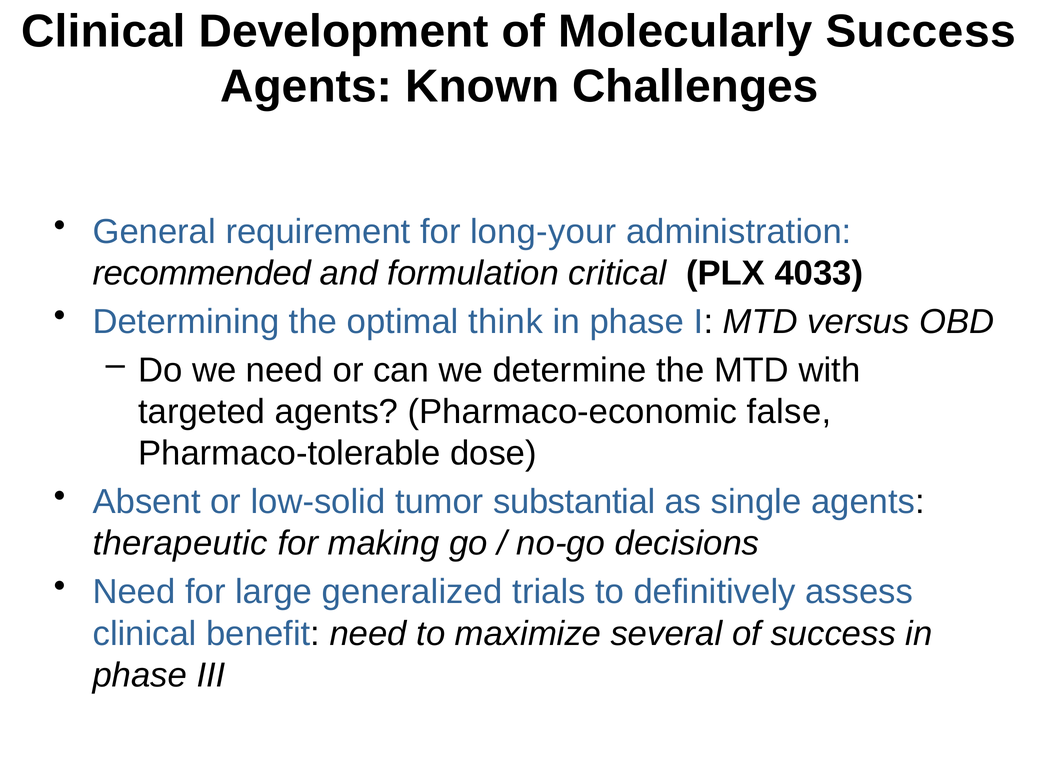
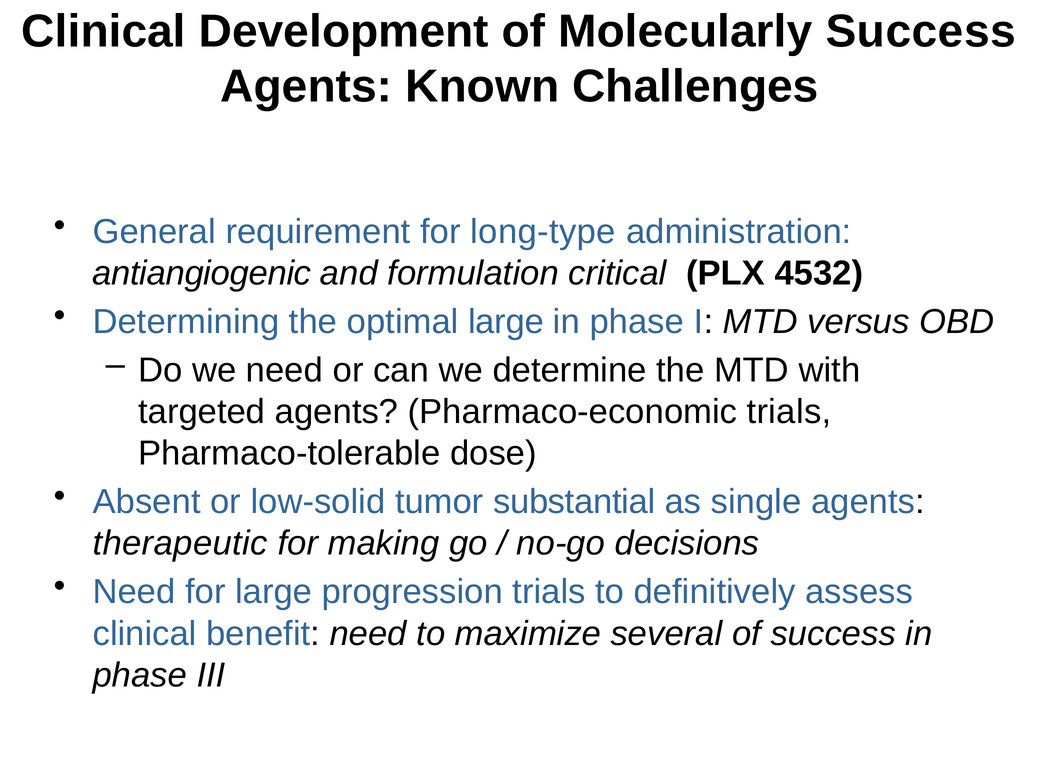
long-your: long-your -> long-type (543, 232)
recommended: recommended -> antiangiogenic (202, 273)
4033: 4033 -> 4532 (819, 273)
optimal think: think -> large (506, 322)
Pharmaco-economic false: false -> trials (789, 412)
generalized: generalized -> progression (412, 592)
